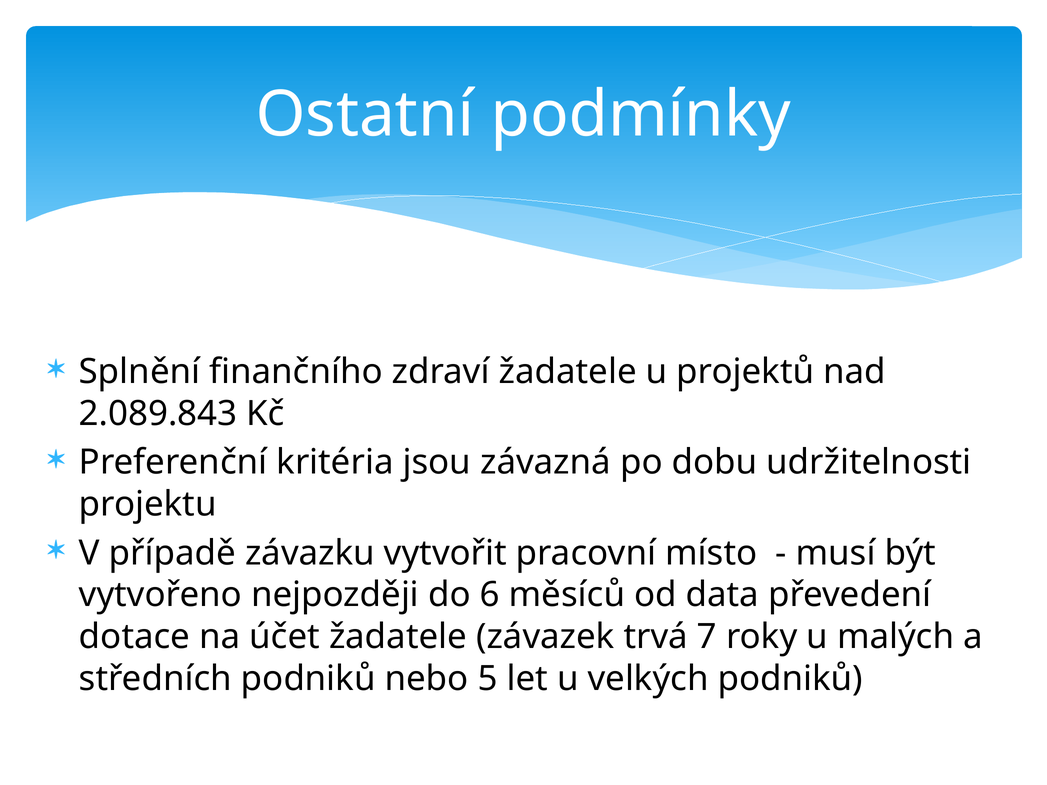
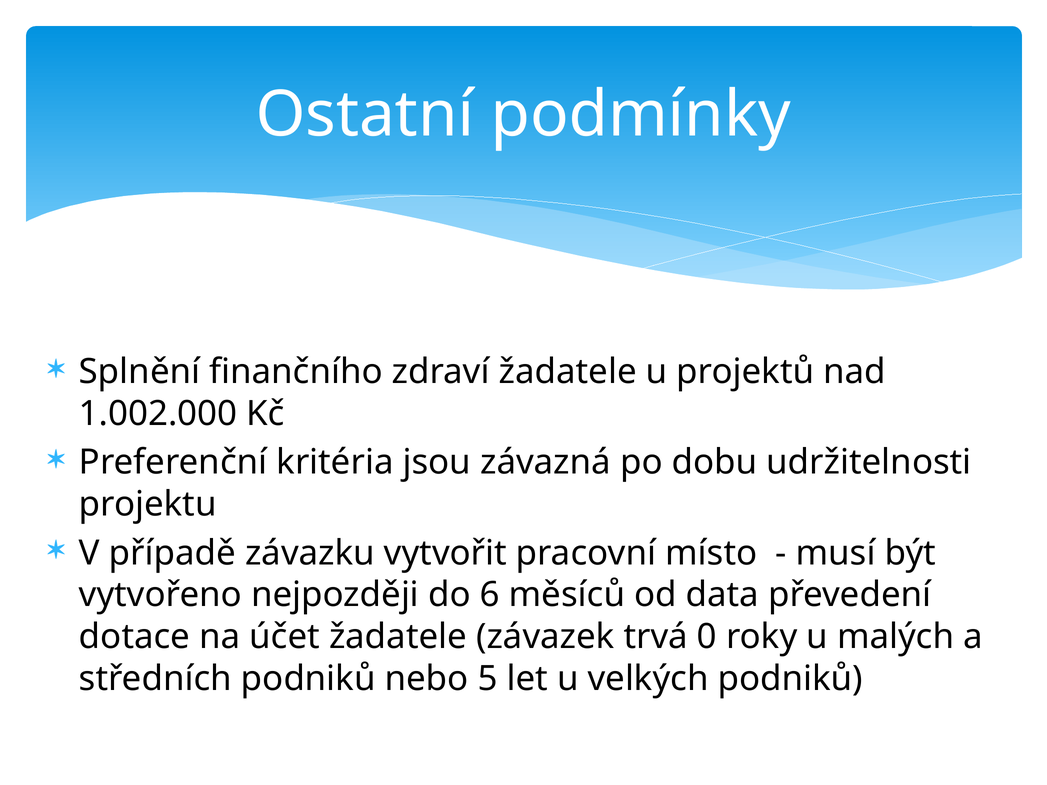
2.089.843: 2.089.843 -> 1.002.000 (158, 414)
7: 7 -> 0 (707, 637)
